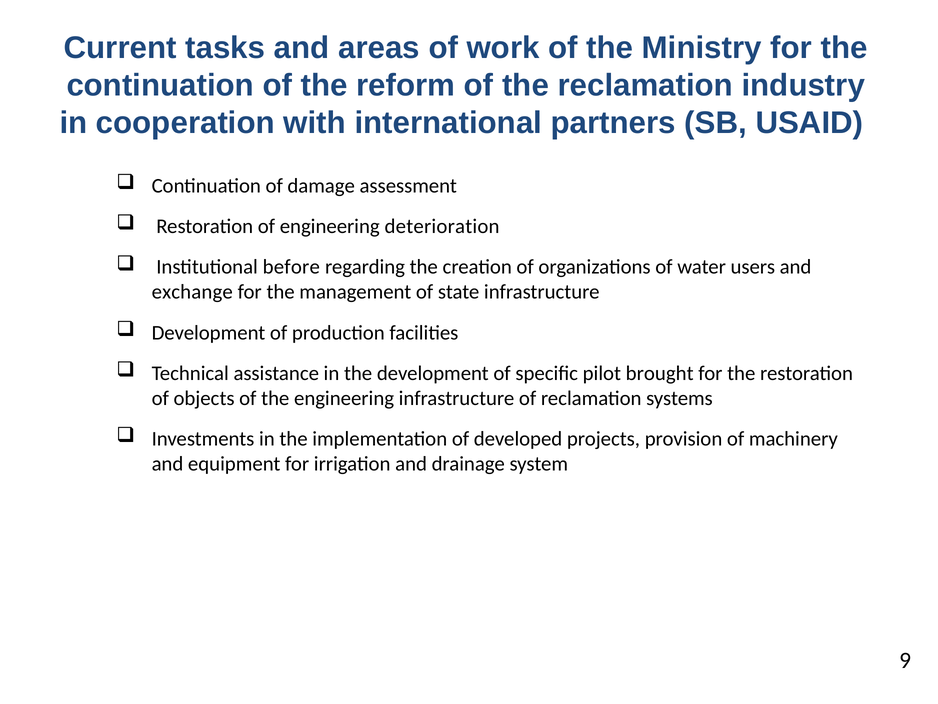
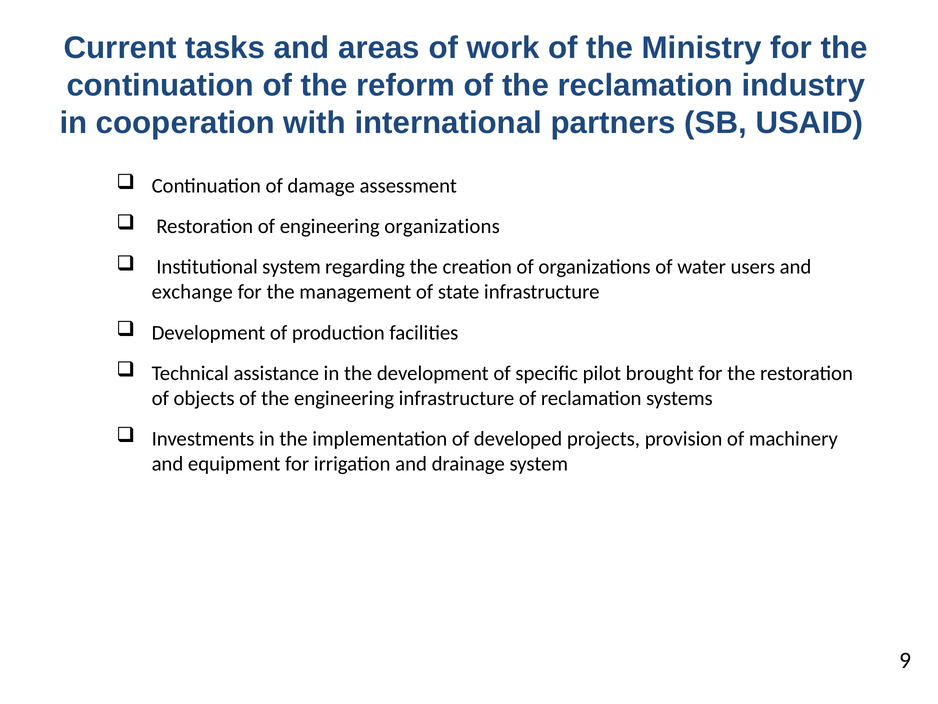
engineering deterioration: deterioration -> organizations (442, 226)
Institutional before: before -> system (292, 267)
